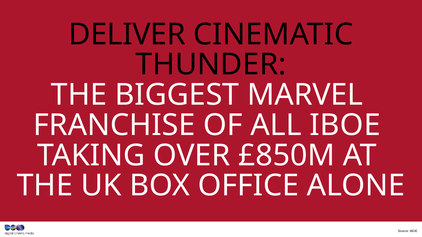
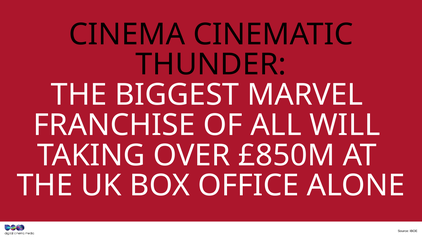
DELIVER: DELIVER -> CINEMA (127, 34)
ALL IBOE: IBOE -> WILL (345, 125)
